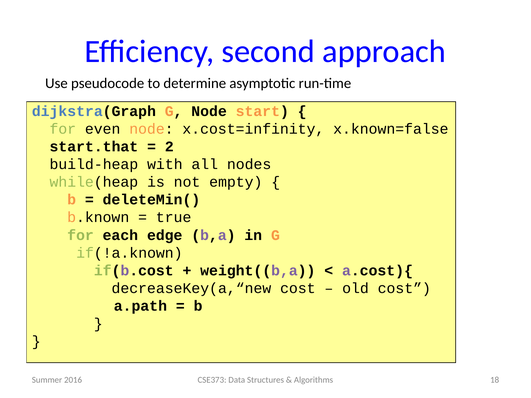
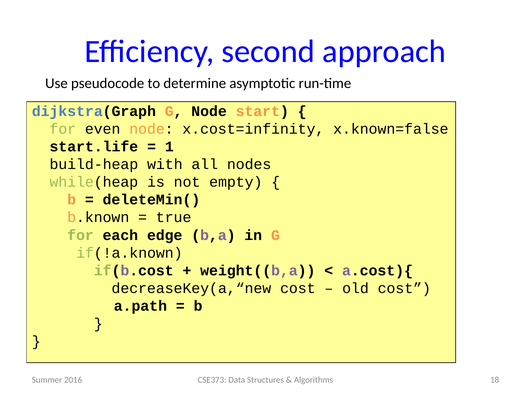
start.that: start.that -> start.life (94, 147)
2: 2 -> 1 (169, 147)
